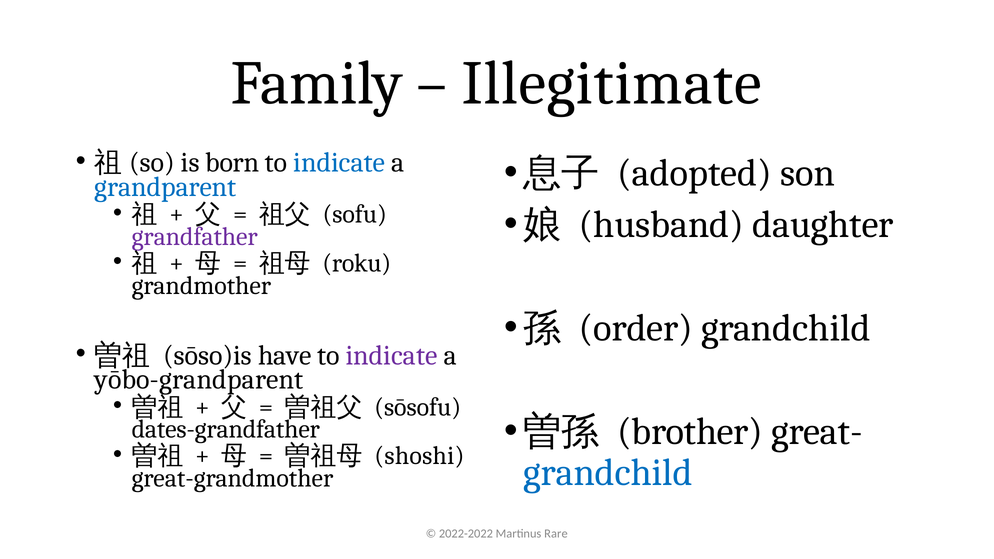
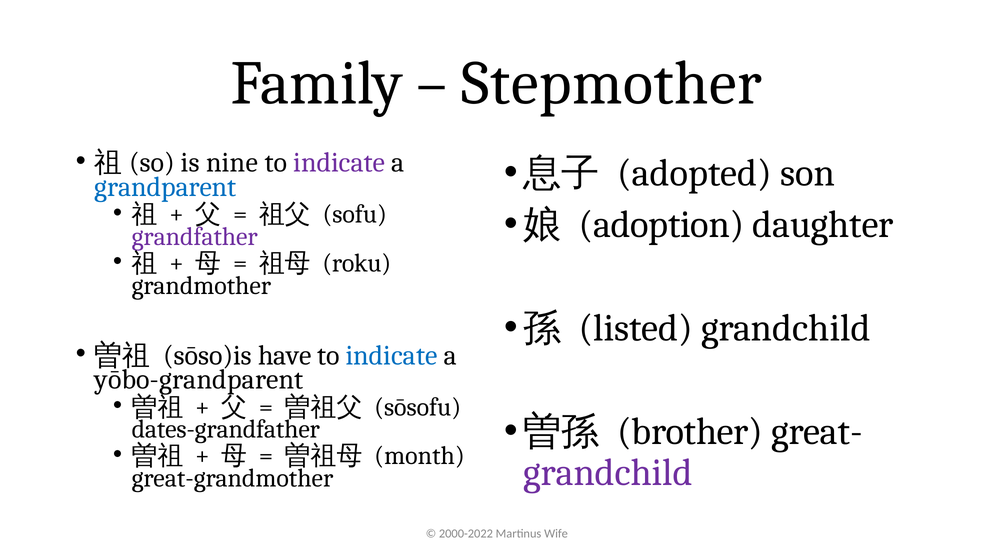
Illegitimate: Illegitimate -> Stepmother (612, 83)
born: born -> nine (232, 163)
indicate colour: blue -> purple (339, 163)
husband: husband -> adoption (662, 225)
order: order -> listed (636, 328)
indicate colour: purple -> blue (392, 355)
shoshi: shoshi -> month (420, 456)
grandchild colour: blue -> purple (608, 473)
2022-2022: 2022-2022 -> 2000-2022 (466, 534)
Rare: Rare -> Wife (556, 534)
